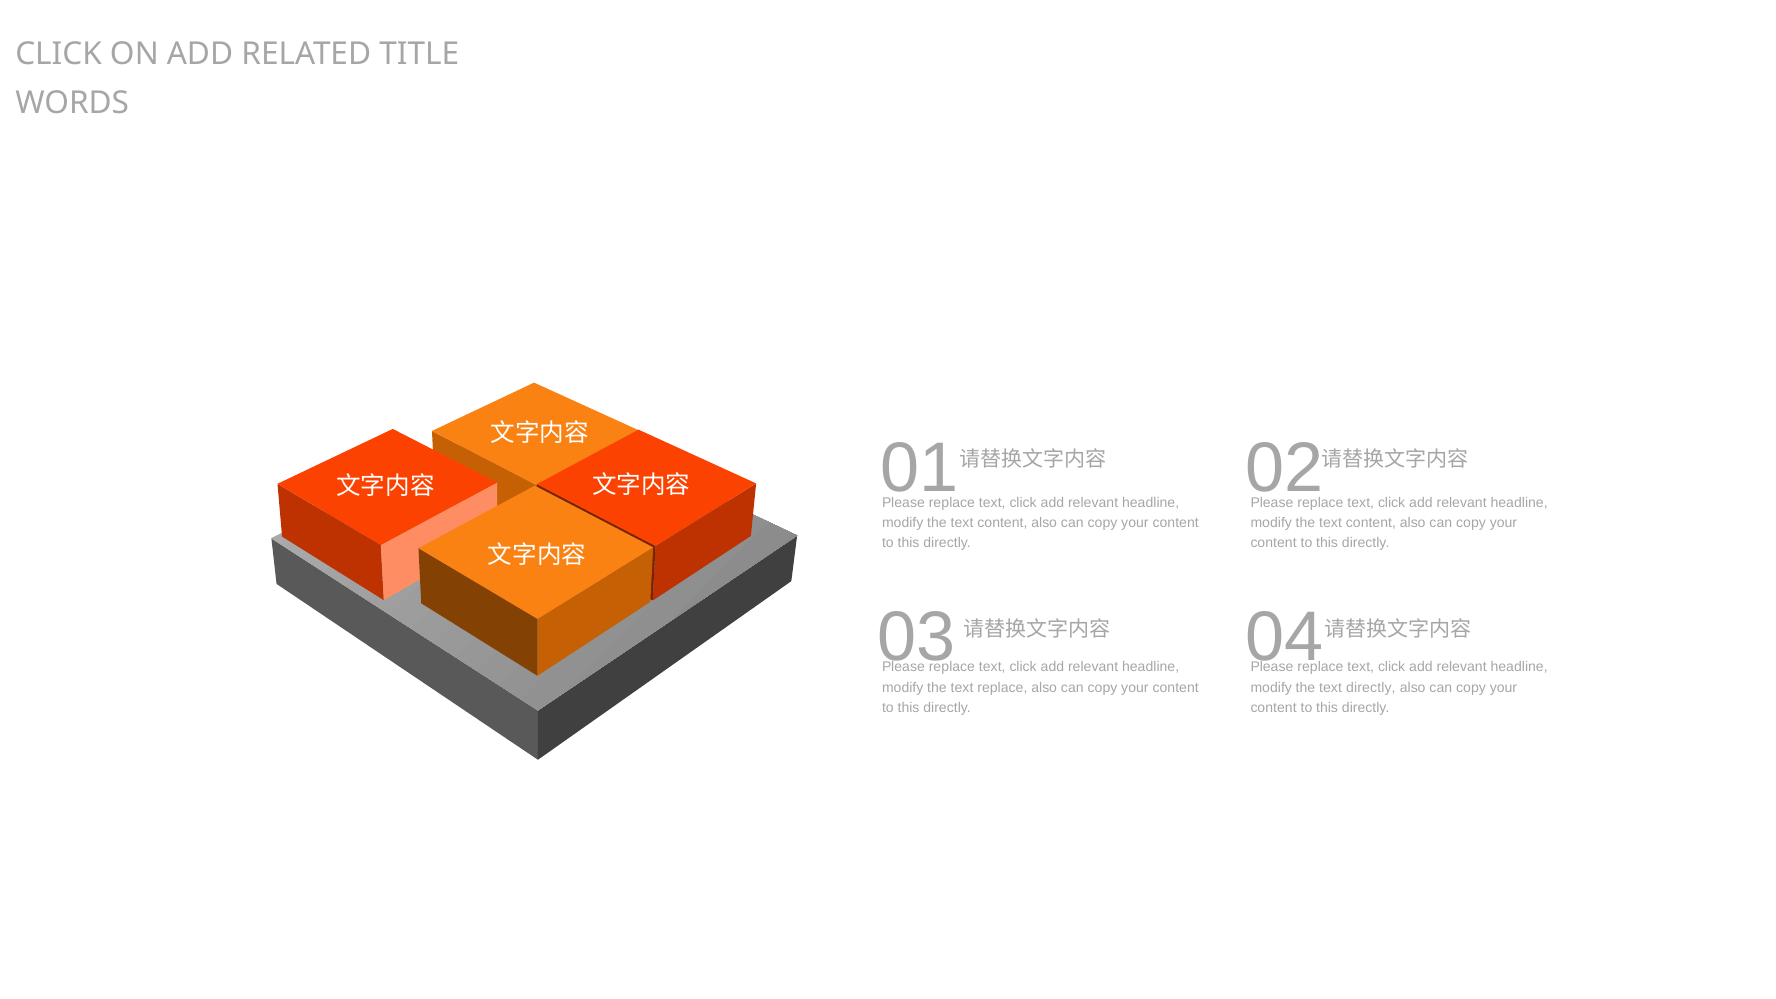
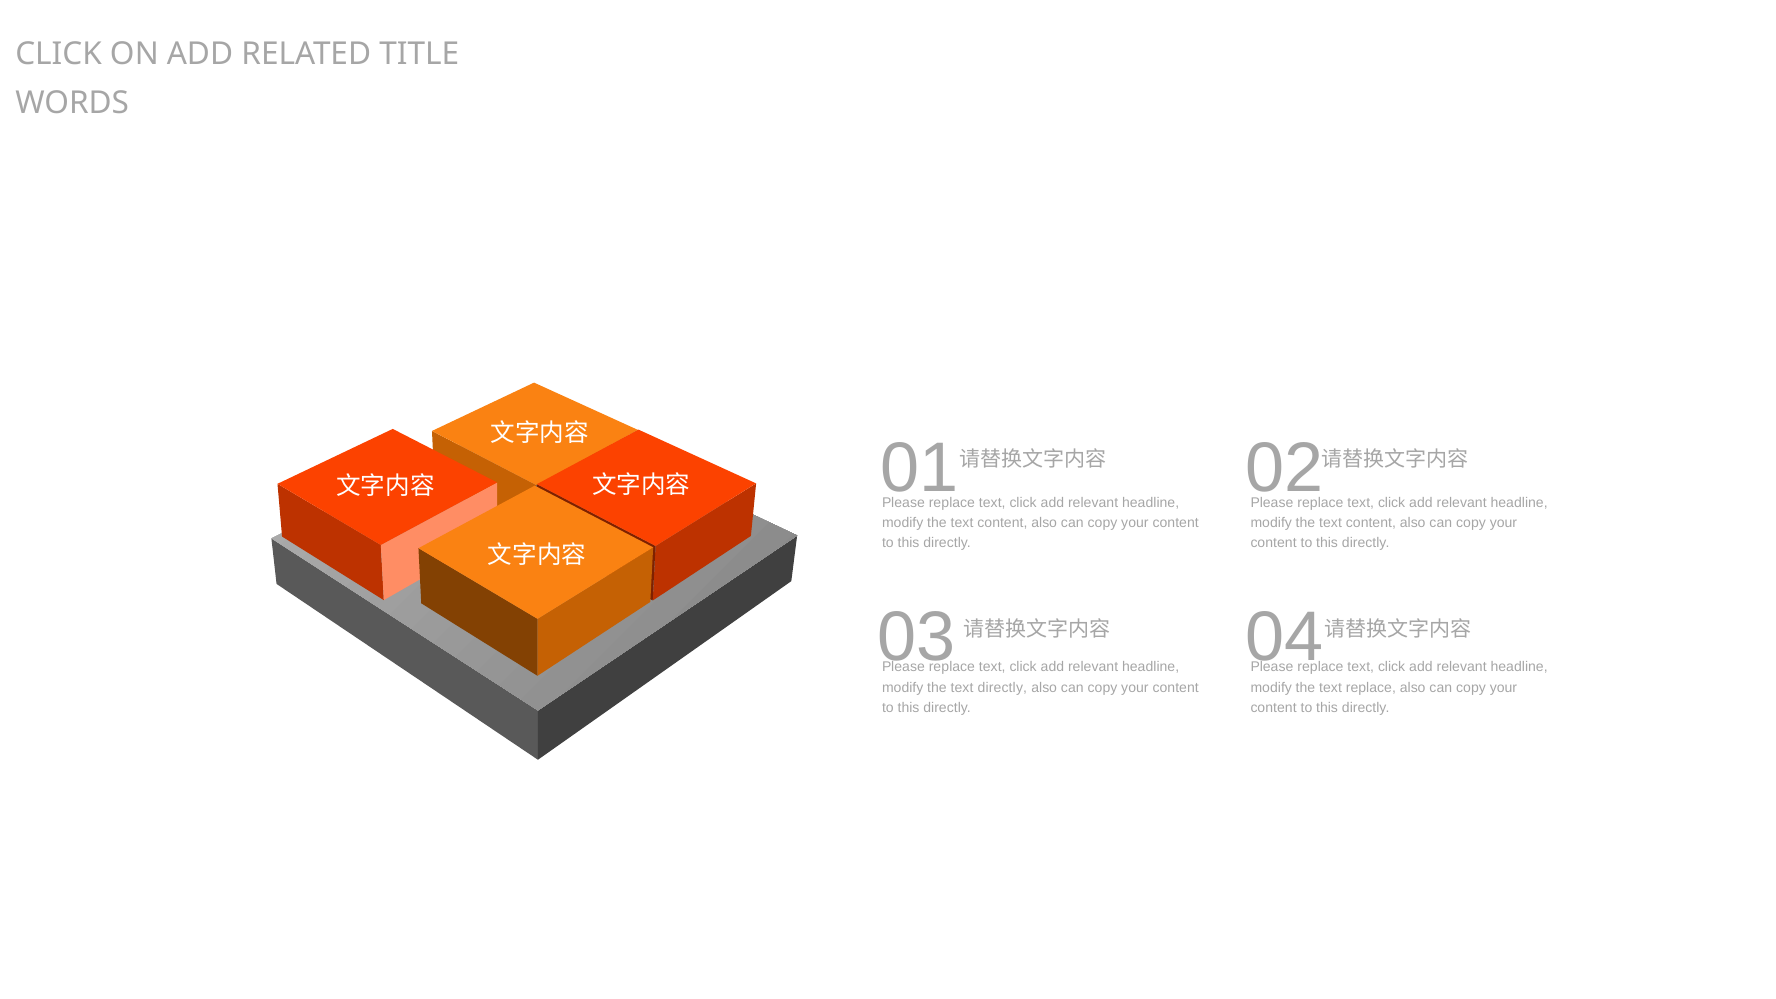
text replace: replace -> directly (1002, 687)
text directly: directly -> replace (1371, 687)
